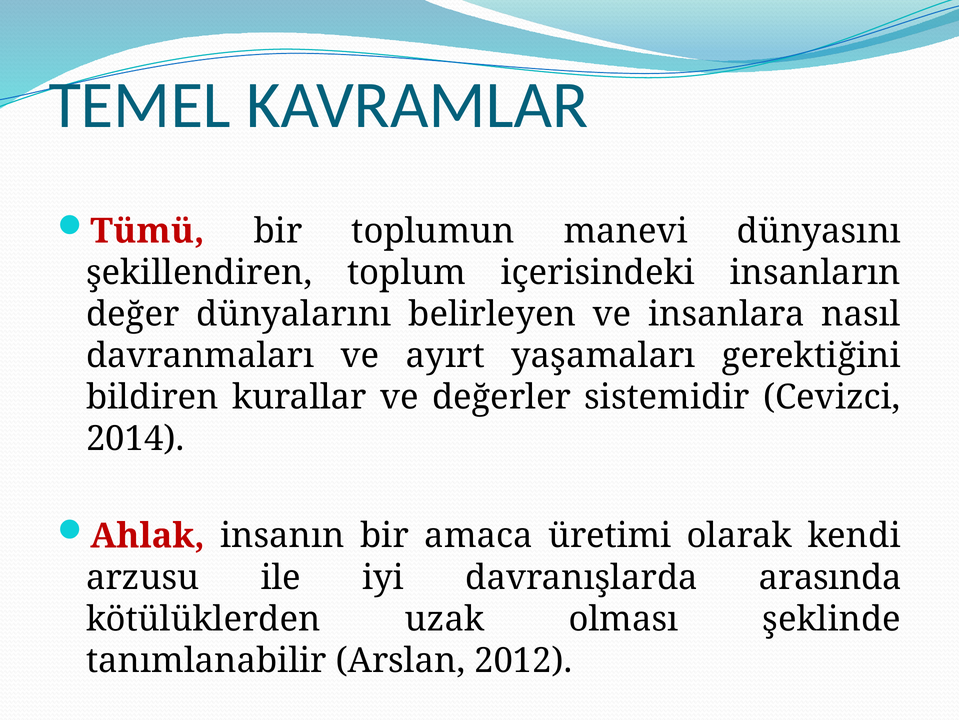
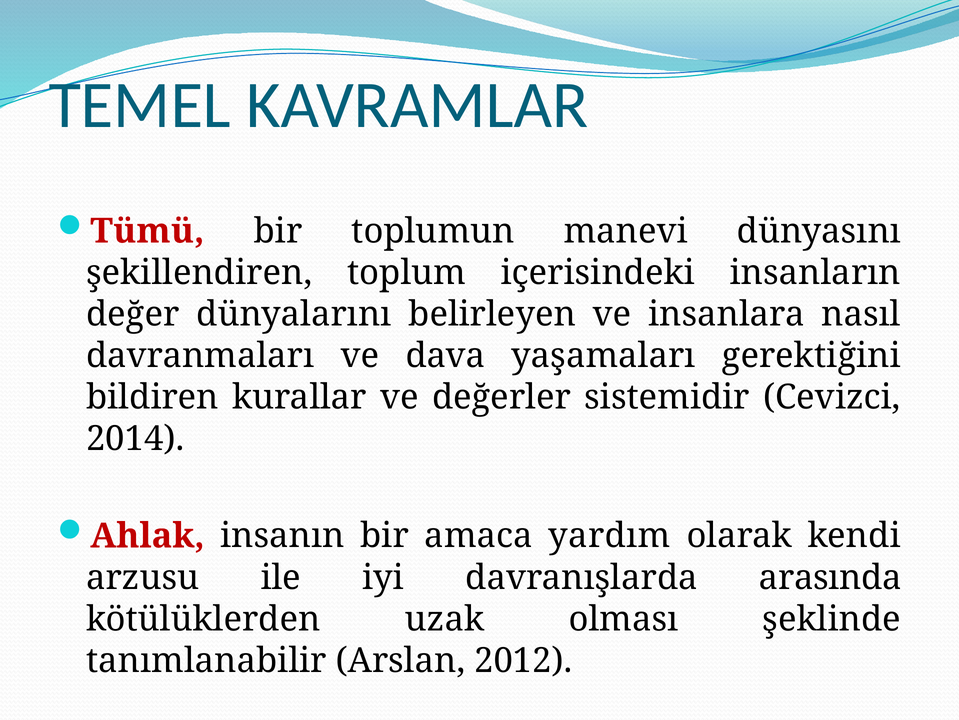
ayırt: ayırt -> dava (445, 355)
üretimi: üretimi -> yardım (609, 535)
